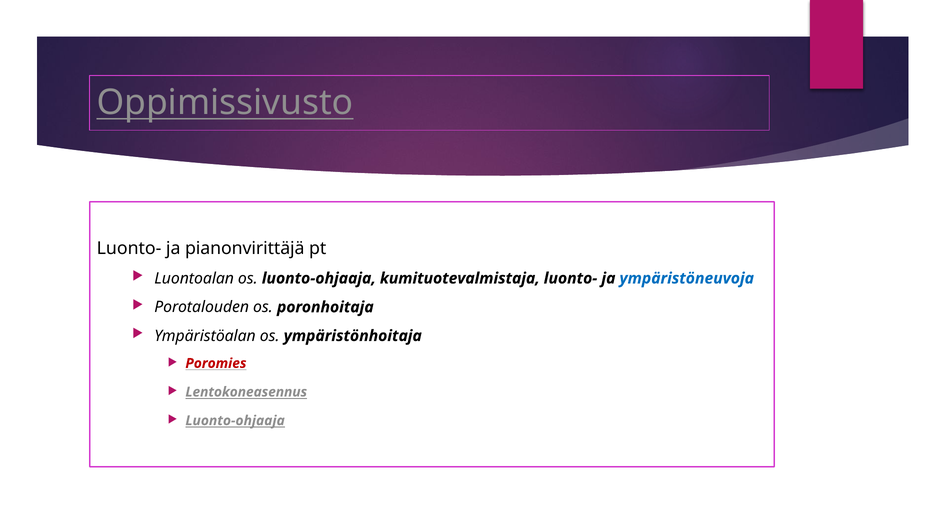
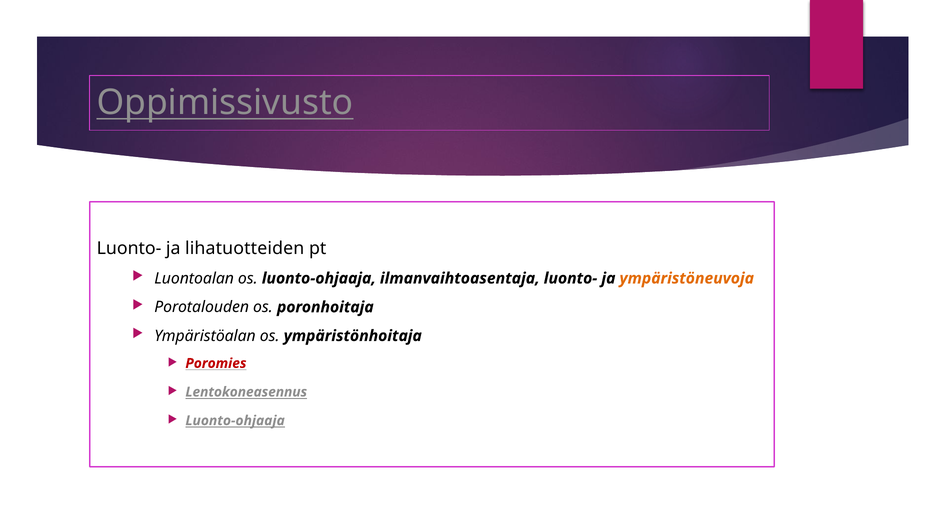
pianonvirittäjä: pianonvirittäjä -> lihatuotteiden (245, 249)
kumituotevalmistaja: kumituotevalmistaja -> ilmanvaihtoasentaja (460, 278)
ympäristöneuvoja colour: blue -> orange (687, 278)
